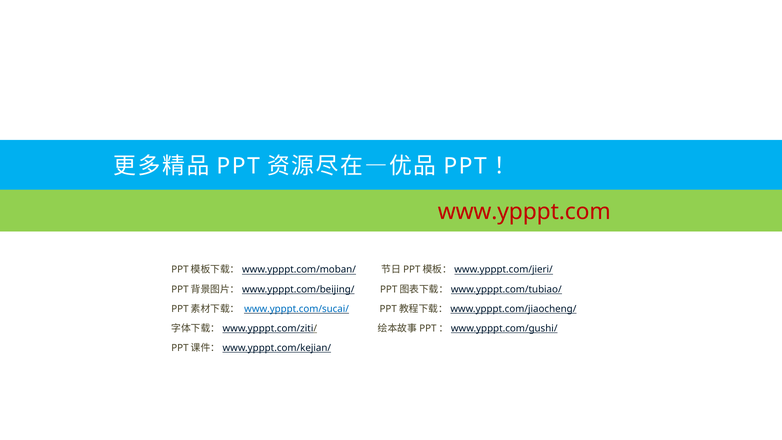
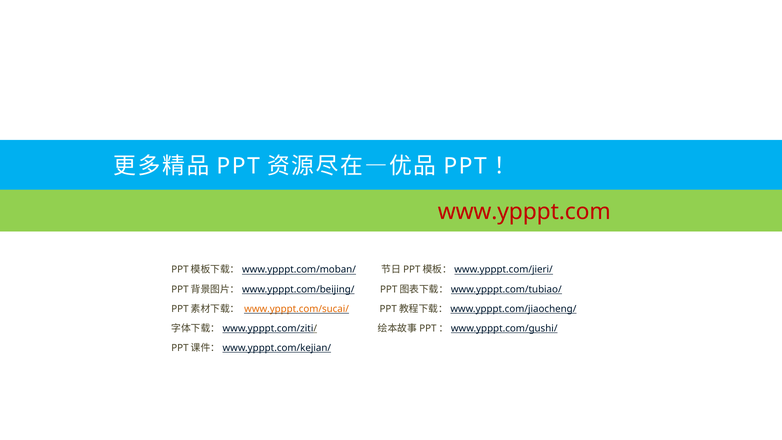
www.ypppt.com/sucai/ colour: blue -> orange (297, 309)
